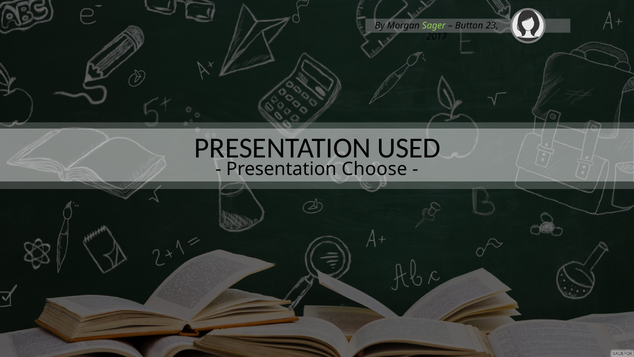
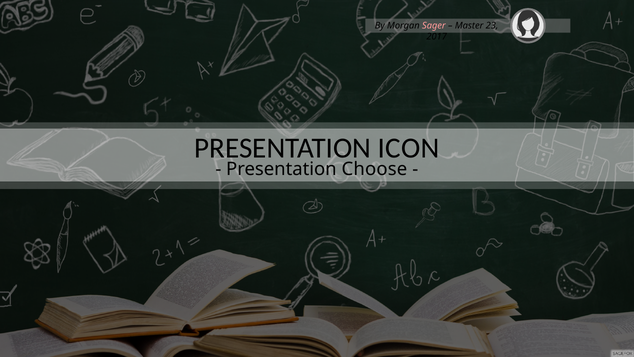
Sager colour: light green -> pink (434, 26)
Button: Button -> Master (469, 26)
USED: USED -> ICON (409, 148)
